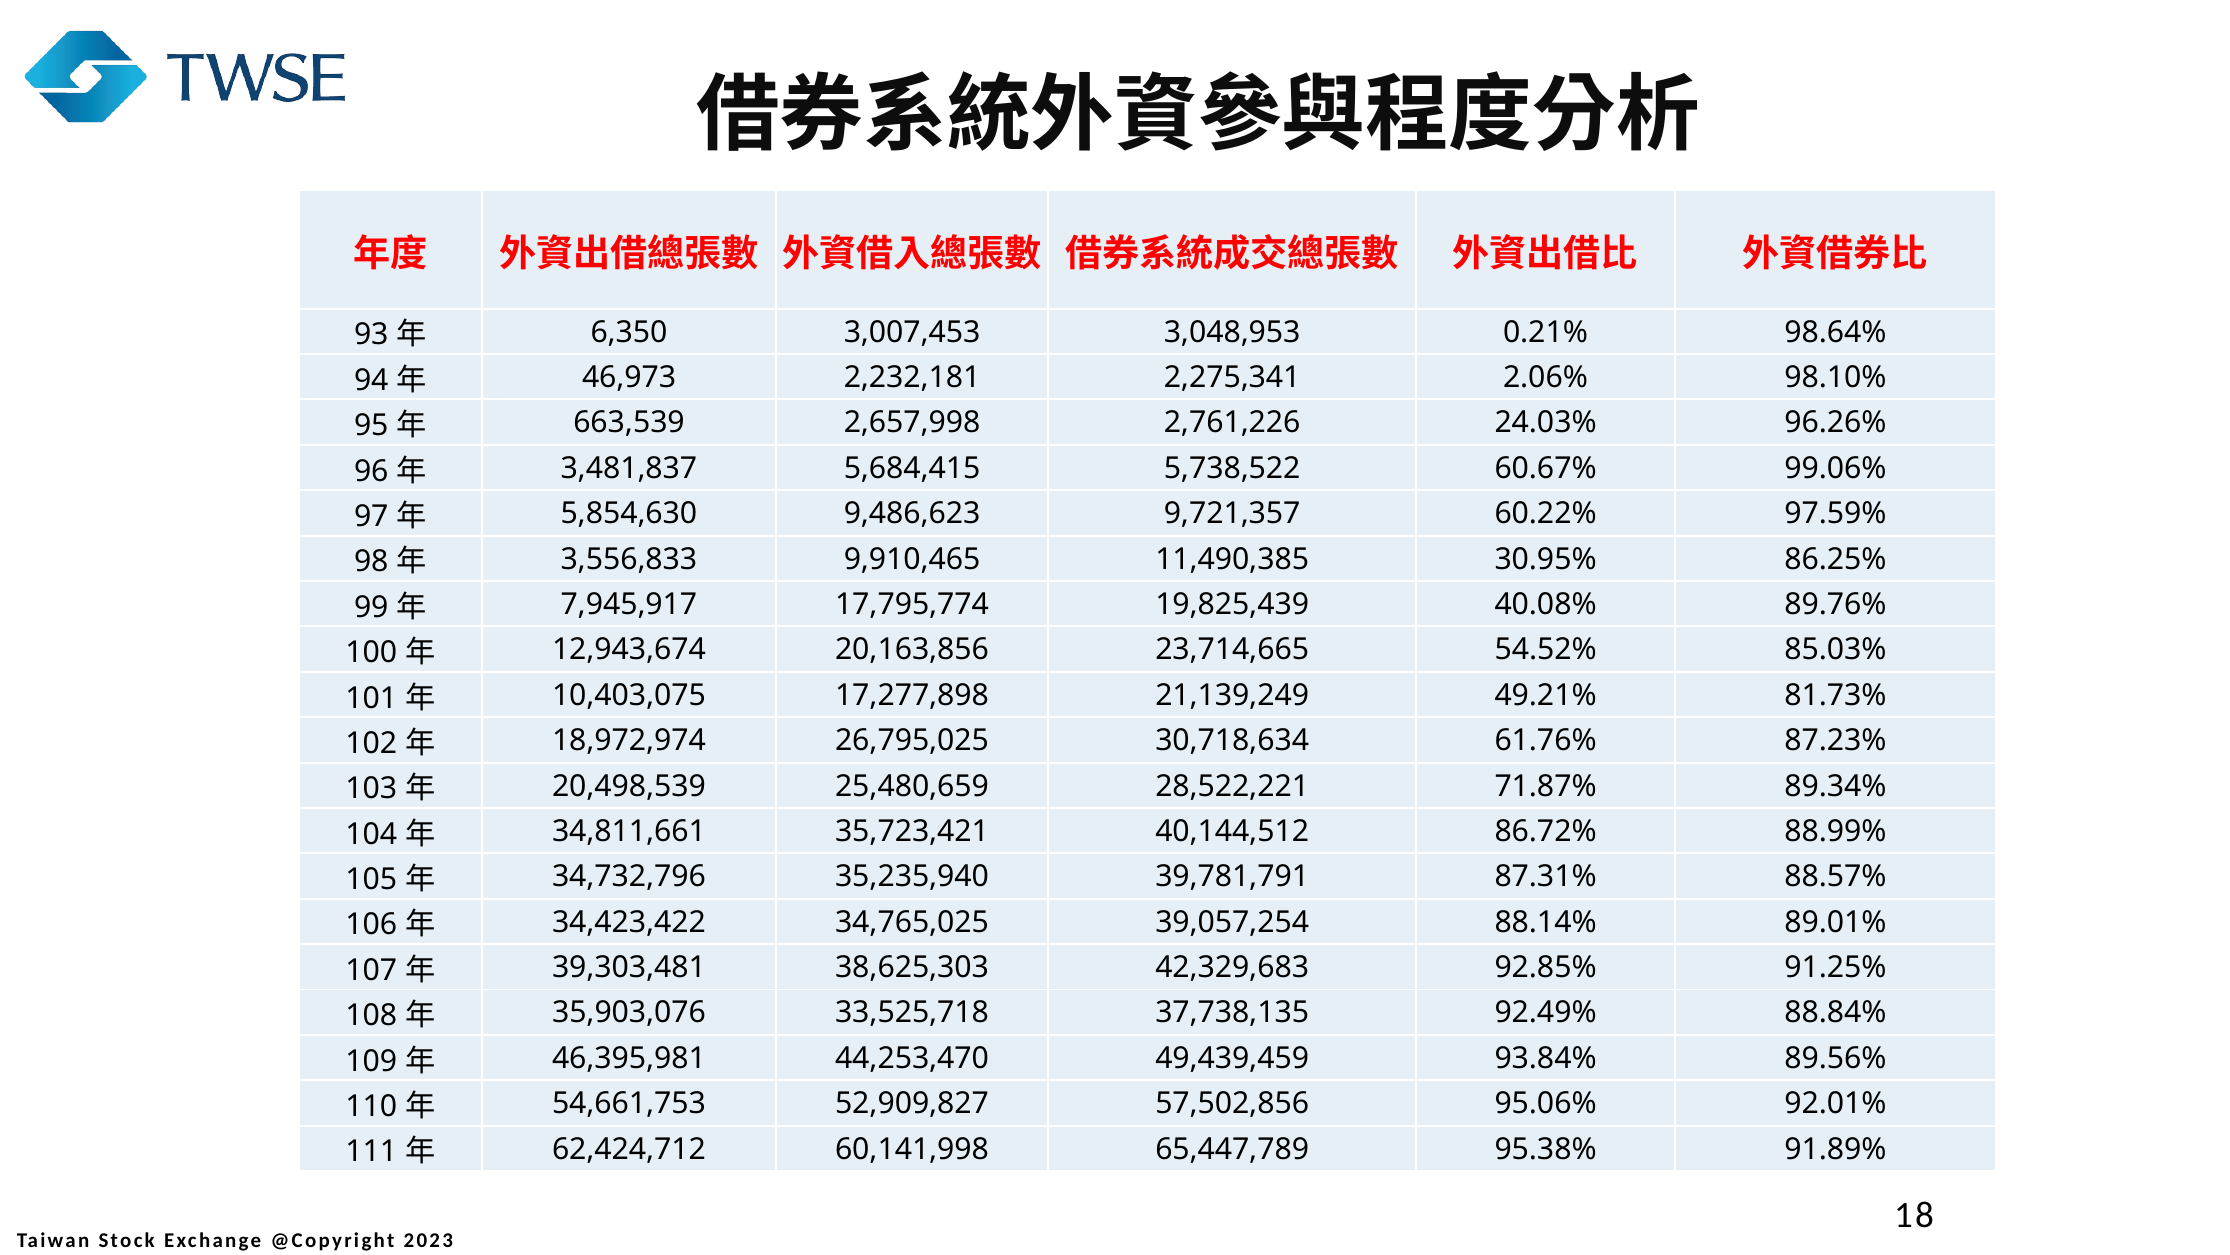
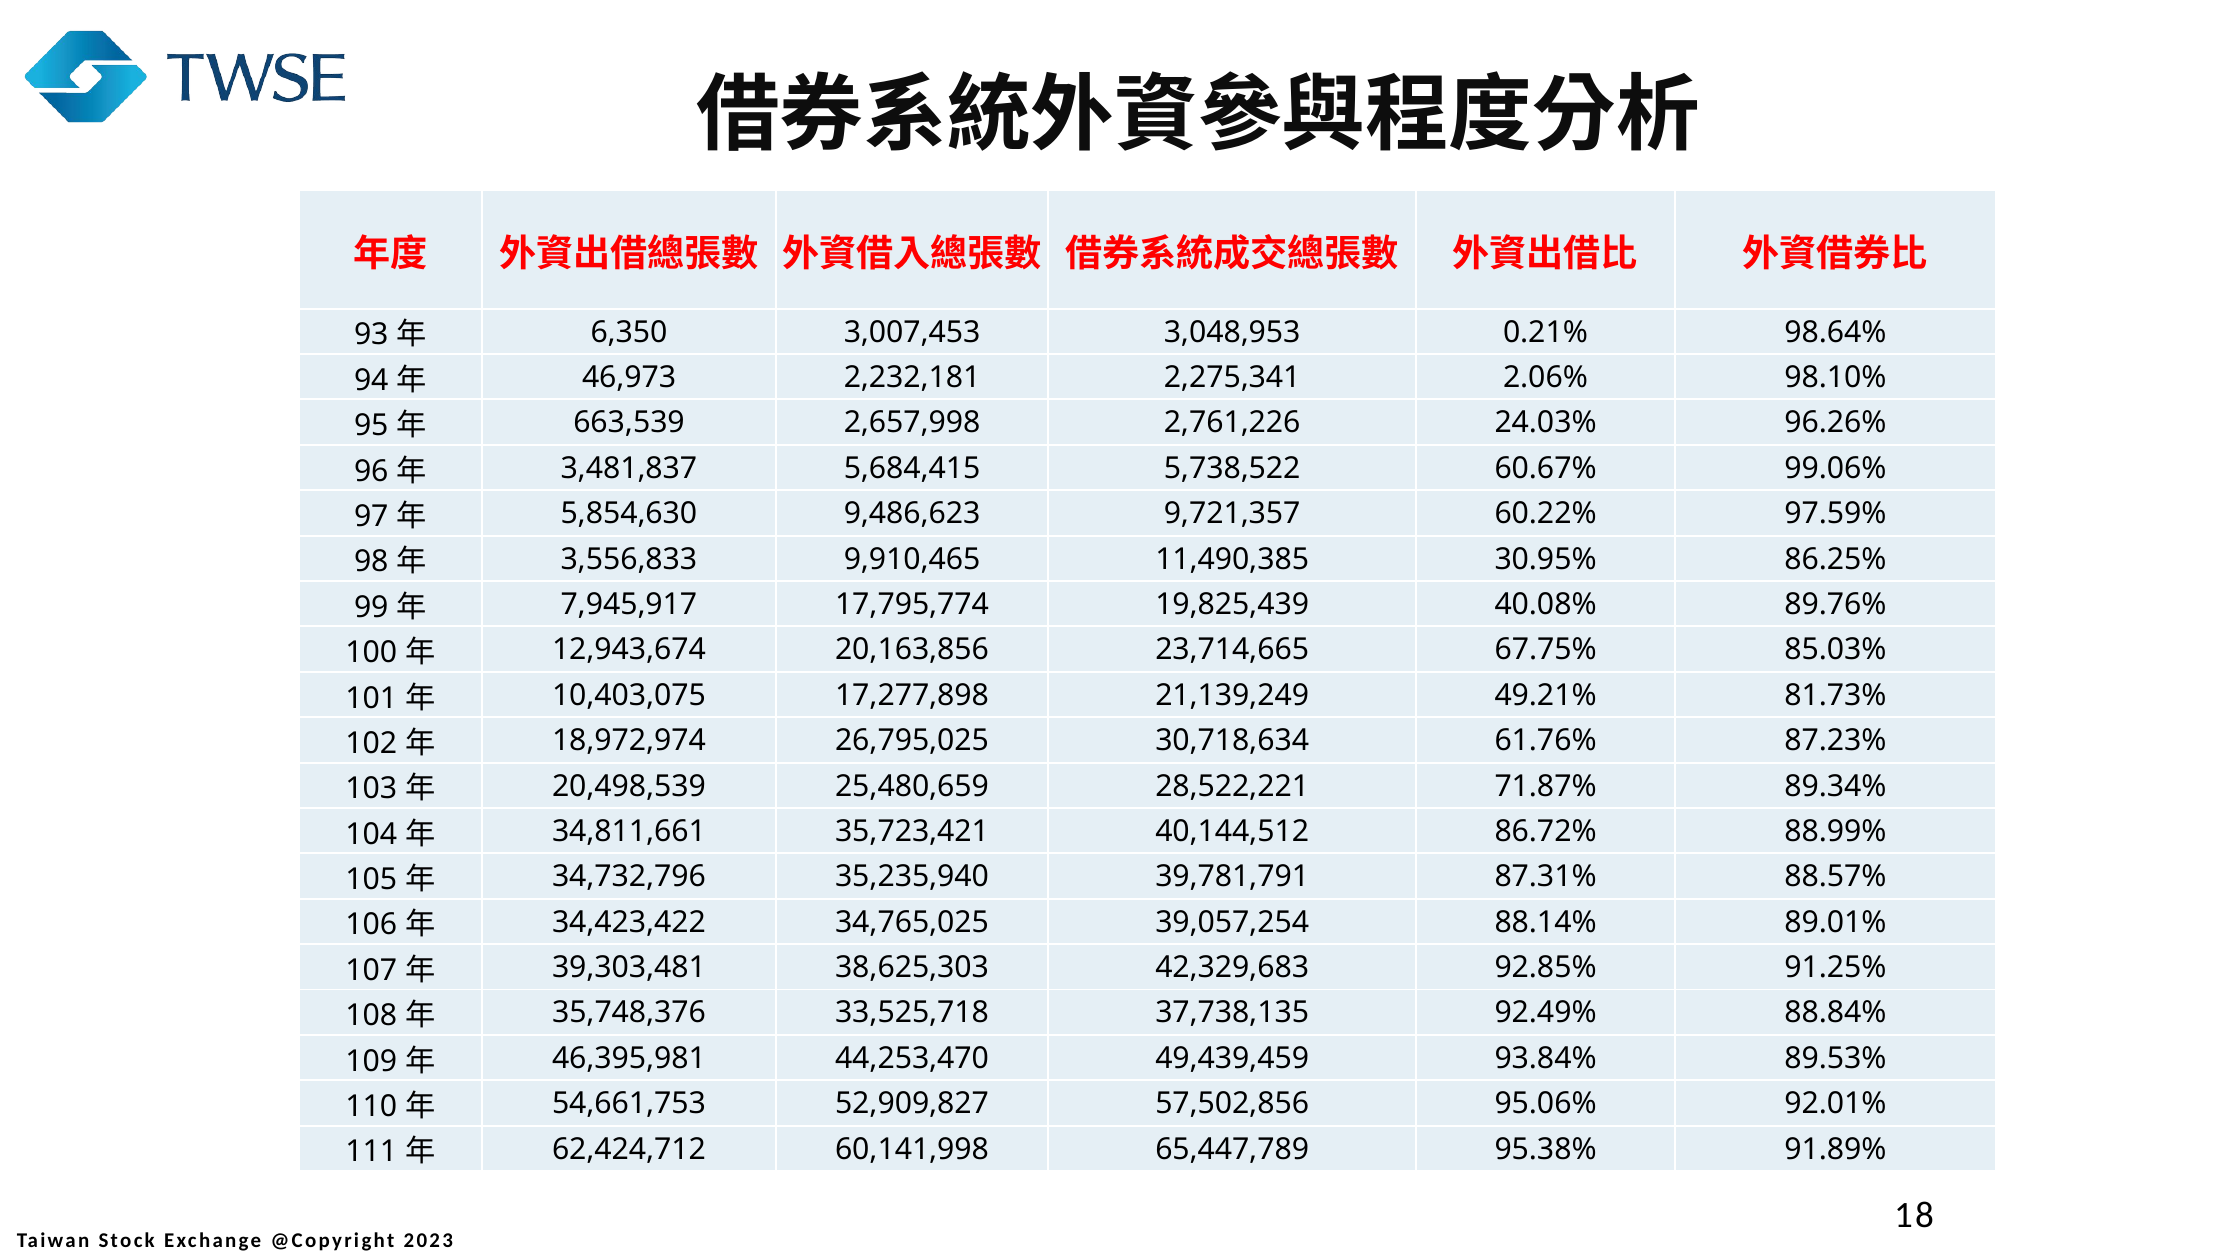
54.52%: 54.52% -> 67.75% (1546, 650)
35,903,076: 35,903,076 -> 35,748,376 (629, 1012)
89.56%: 89.56% -> 89.53% (1836, 1058)
